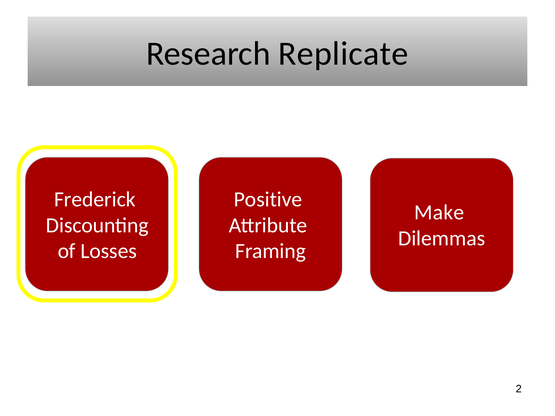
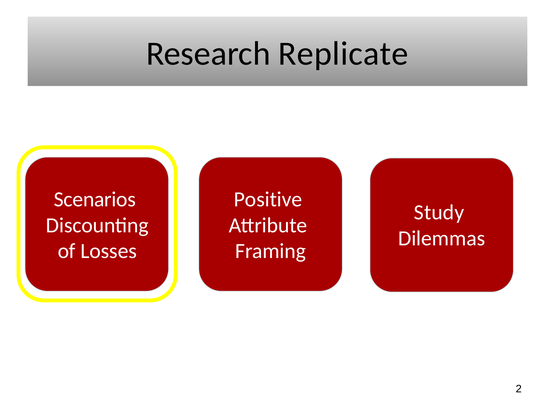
Frederick: Frederick -> Scenarios (95, 199)
Make: Make -> Study (439, 213)
